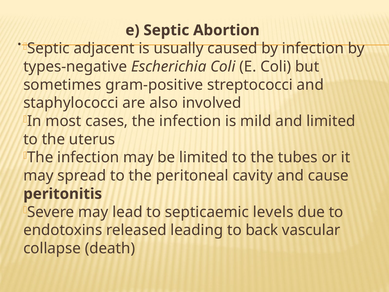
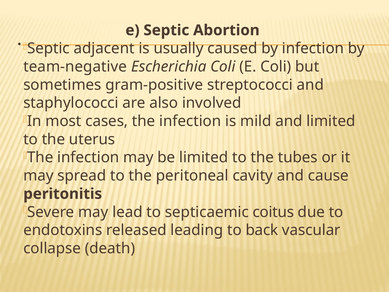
types-negative: types-negative -> team-negative (75, 67)
levels: levels -> coitus (273, 212)
